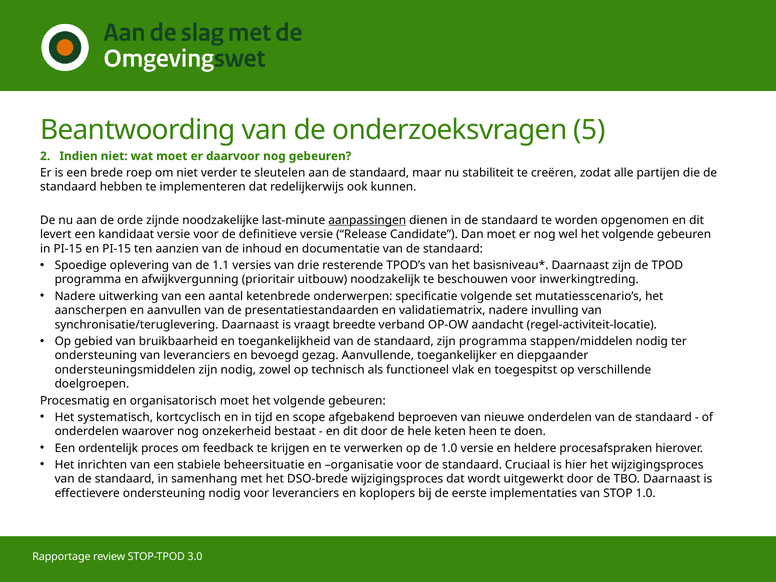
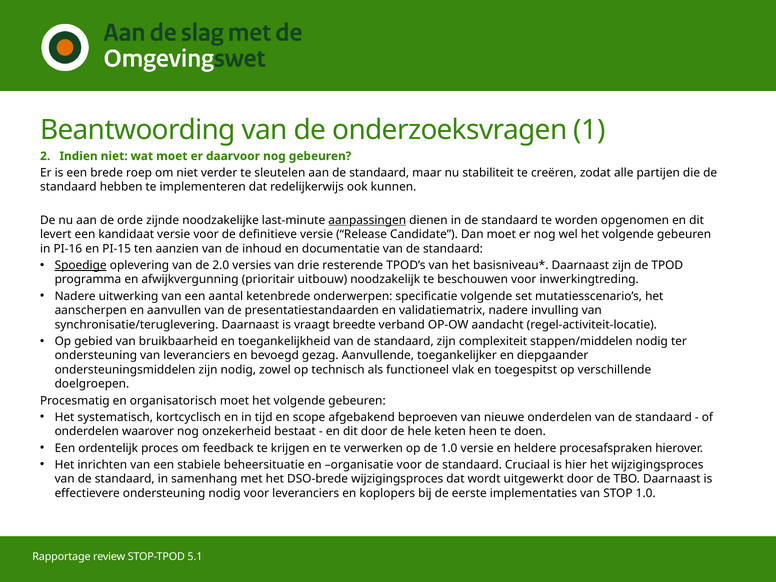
5: 5 -> 1 (589, 130)
in PI-15: PI-15 -> PI-16 (68, 249)
Spoedige underline: none -> present (81, 265)
1.1: 1.1 -> 2.0 (221, 265)
zijn programma: programma -> complexiteit (493, 341)
3.0: 3.0 -> 5.1 (195, 557)
